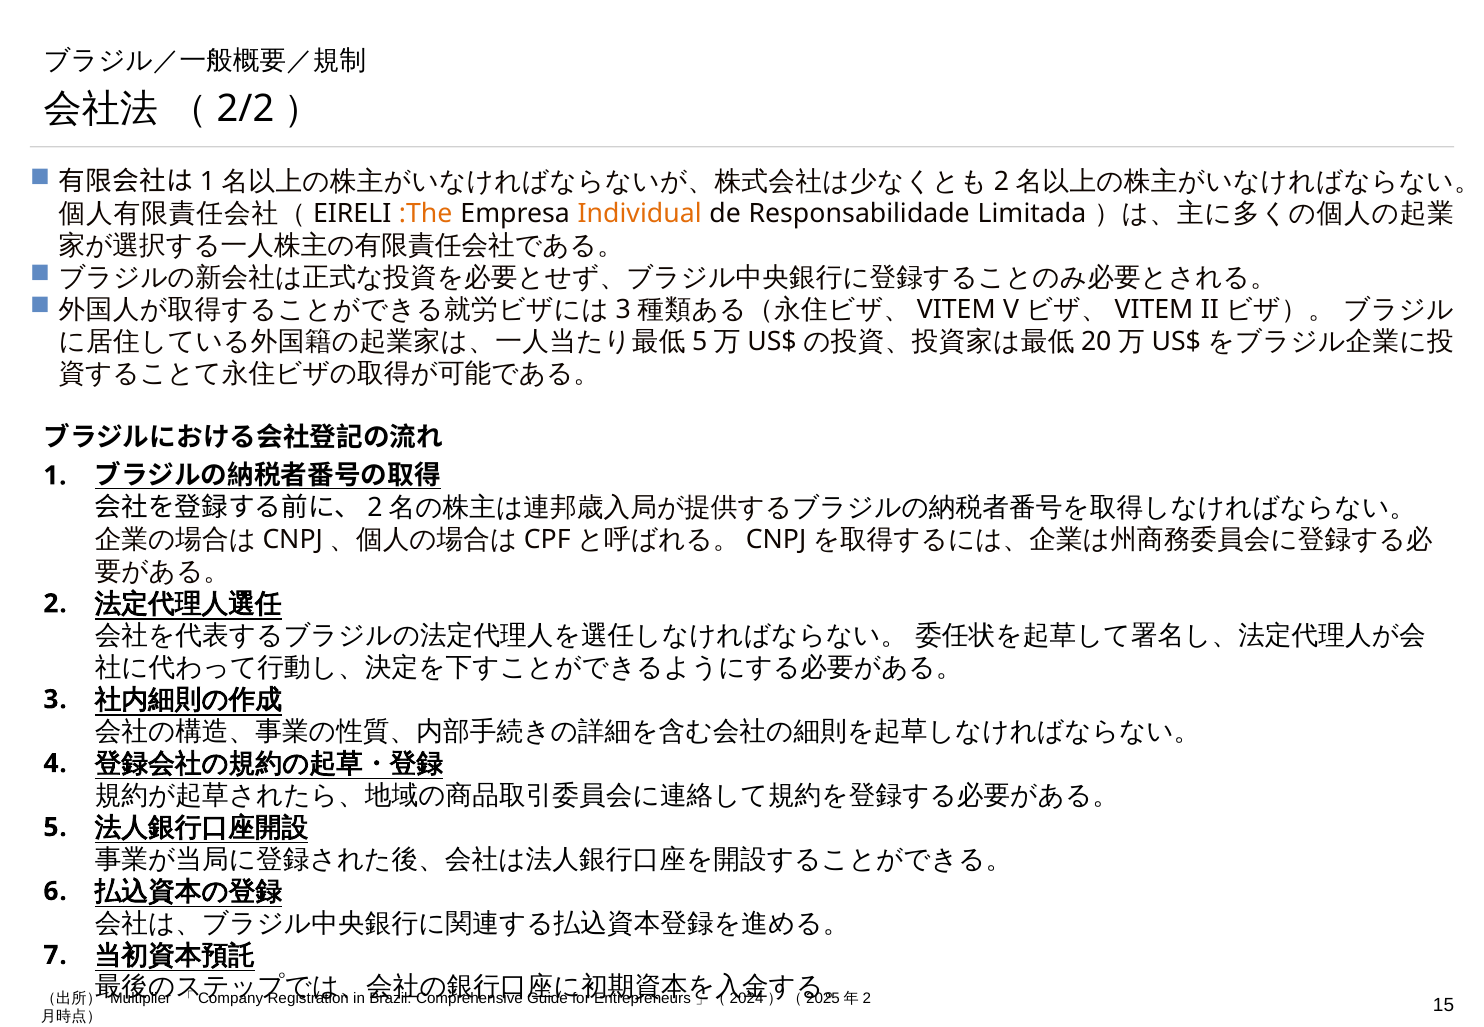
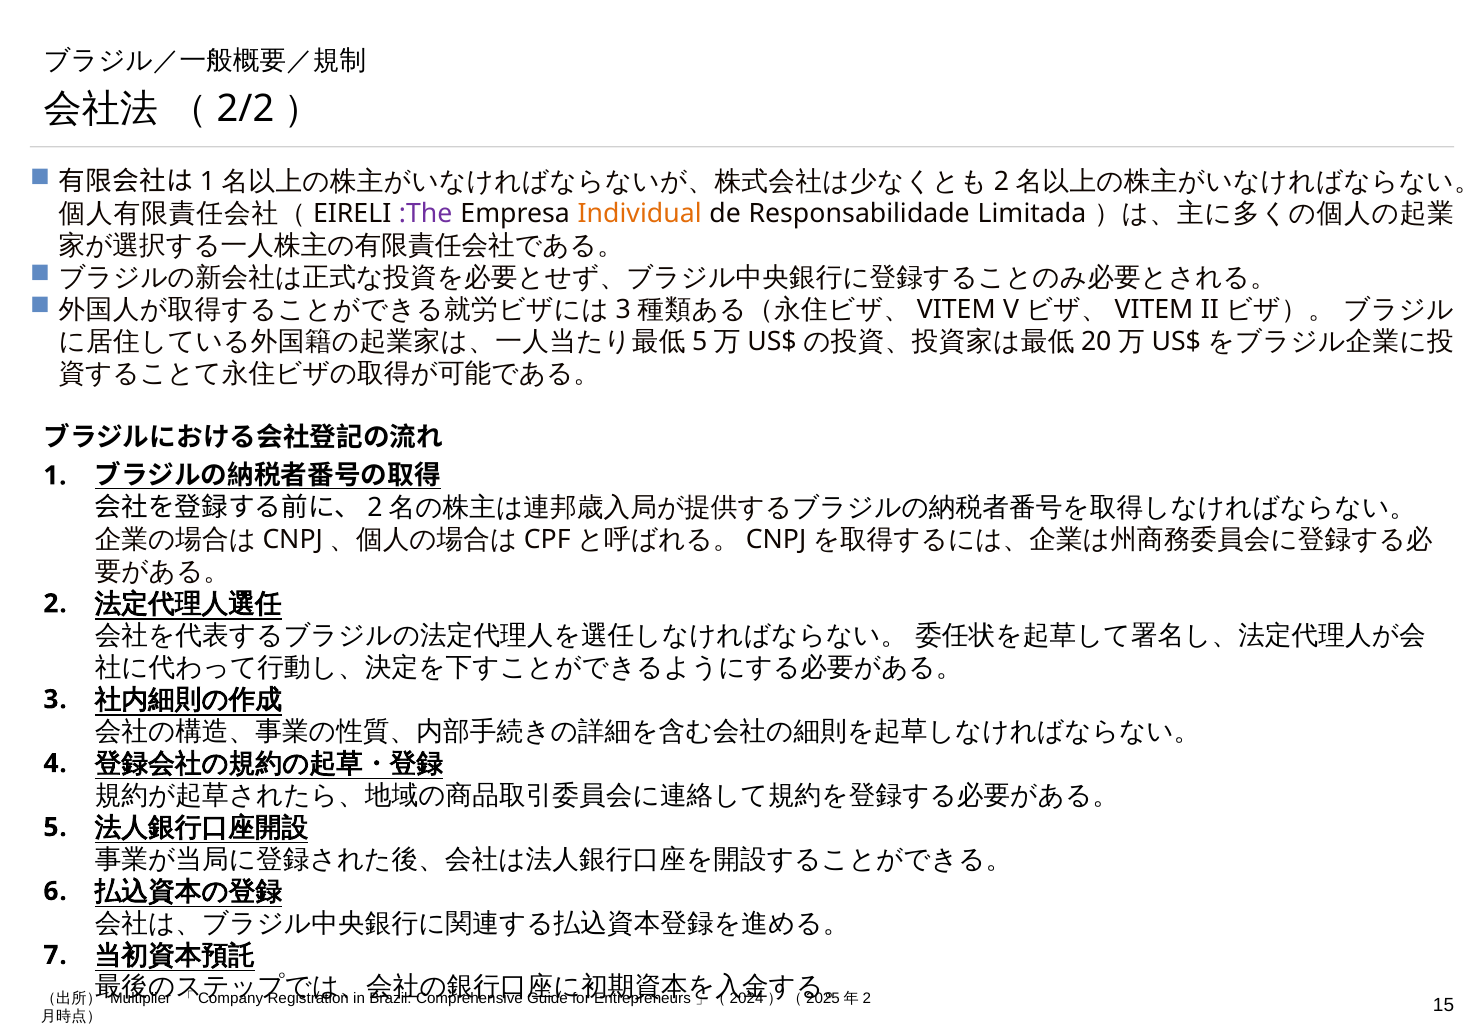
:The colour: orange -> purple (426, 214)
